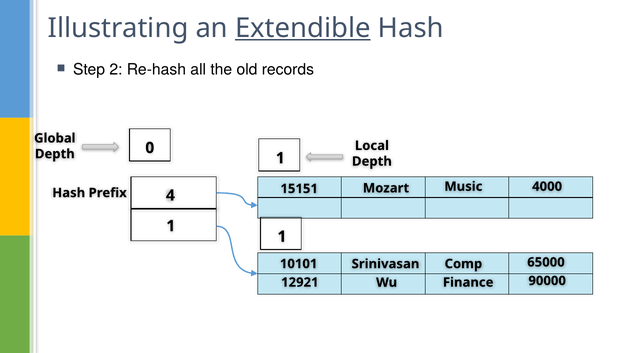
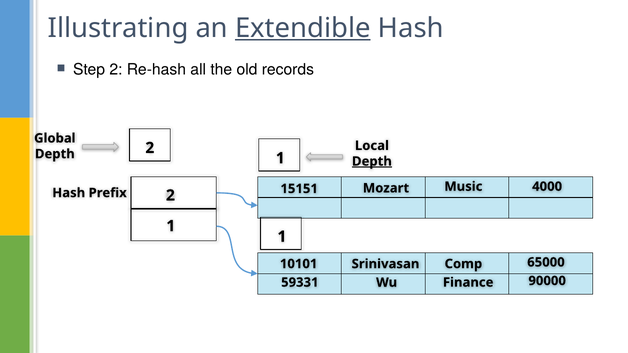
Depth 0: 0 -> 2 (150, 148)
Depth underline: none -> present (372, 161)
Prefix 4: 4 -> 2 (170, 196)
12921: 12921 -> 59331 (300, 283)
